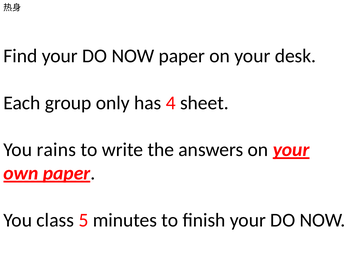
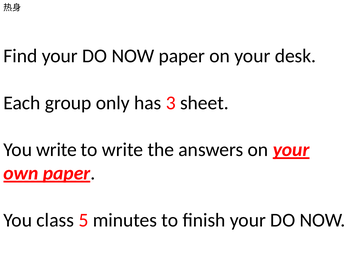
4: 4 -> 3 (171, 103)
You rains: rains -> write (56, 150)
